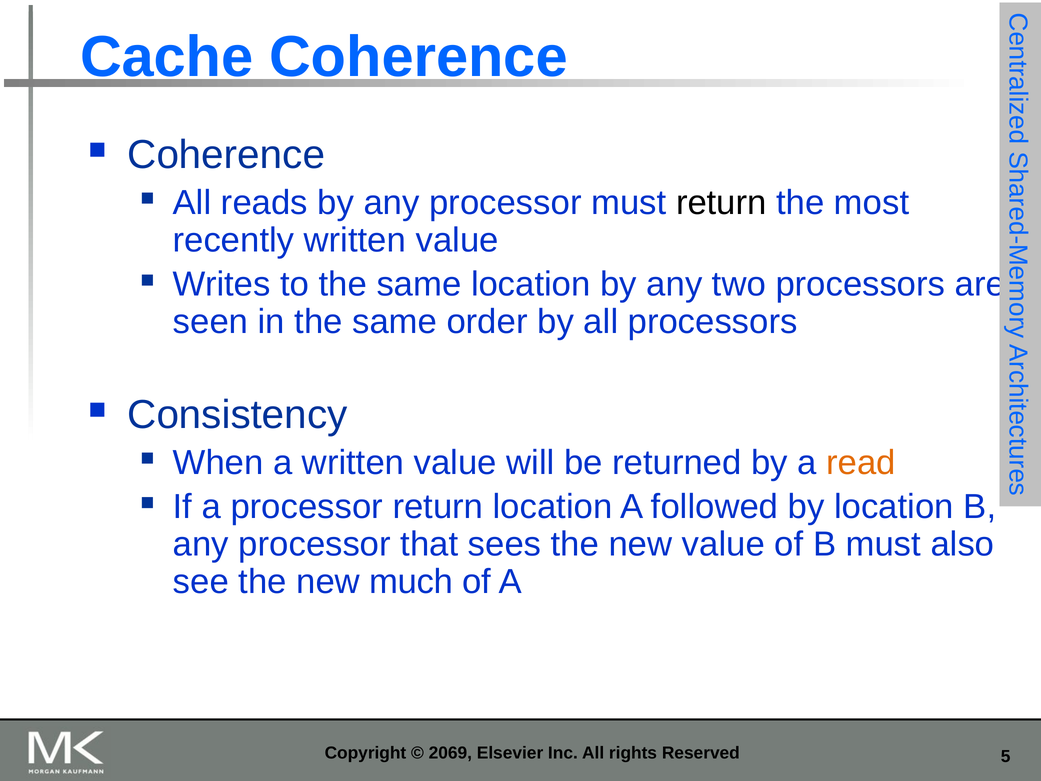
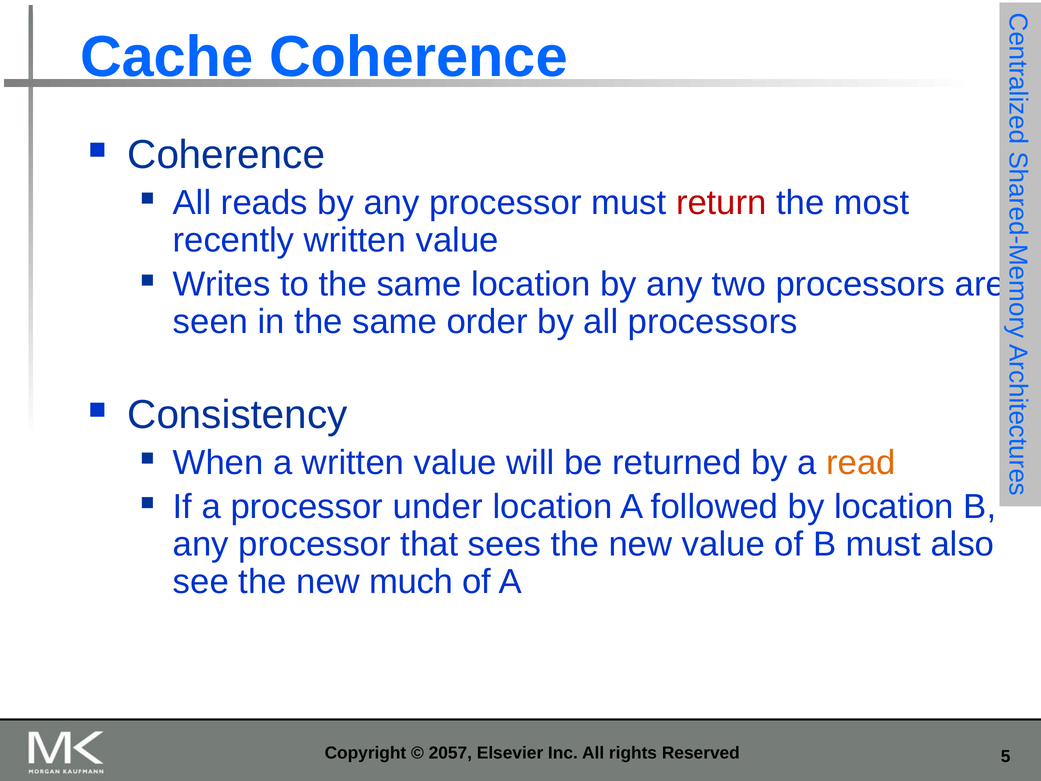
return colour: black -> red (721, 203)
processor return: return -> under (438, 507)
2069: 2069 -> 2057 (450, 753)
